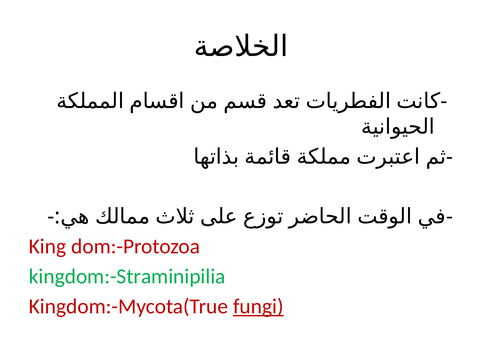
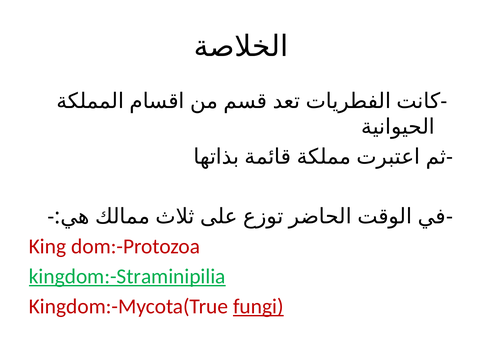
kingdom:-Straminipilia underline: none -> present (127, 277)
